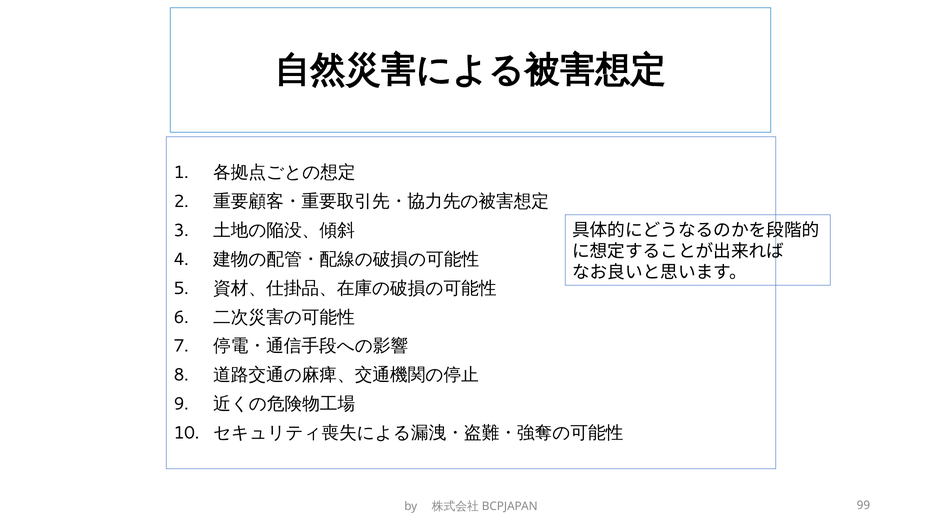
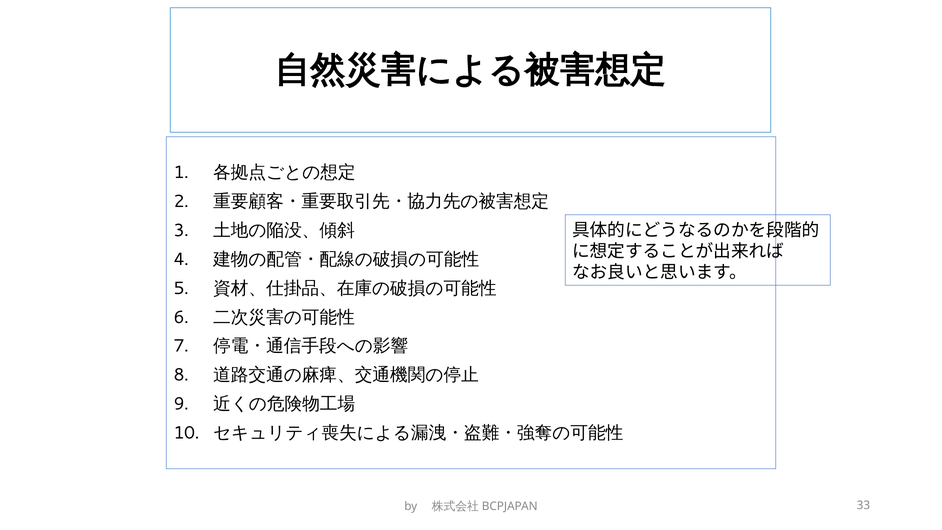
99: 99 -> 33 (863, 505)
